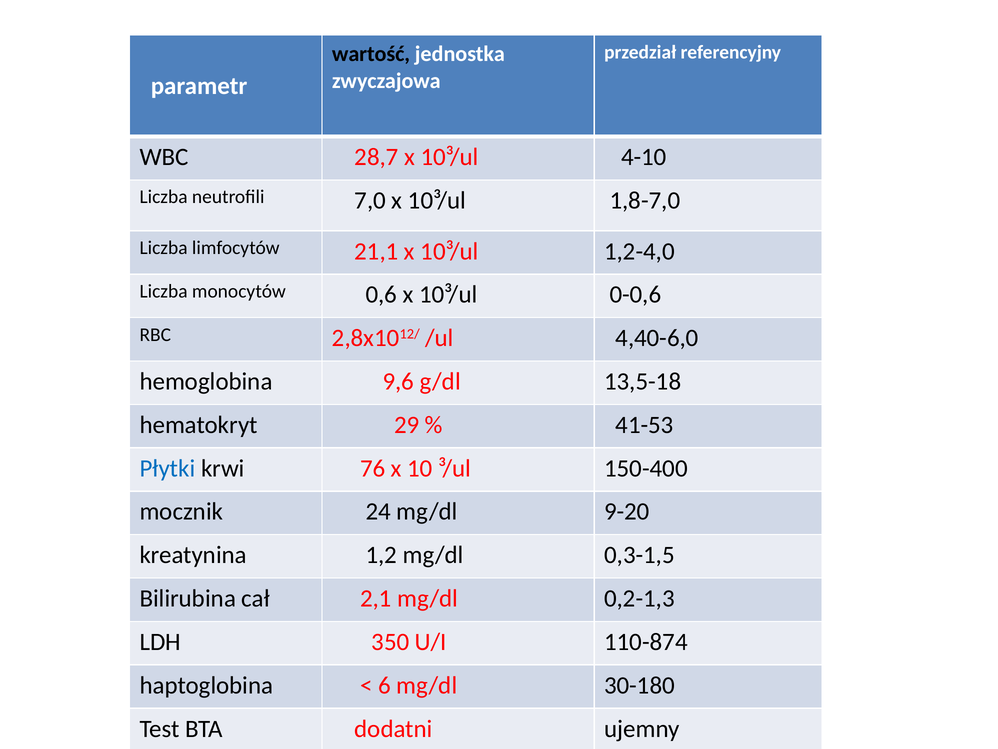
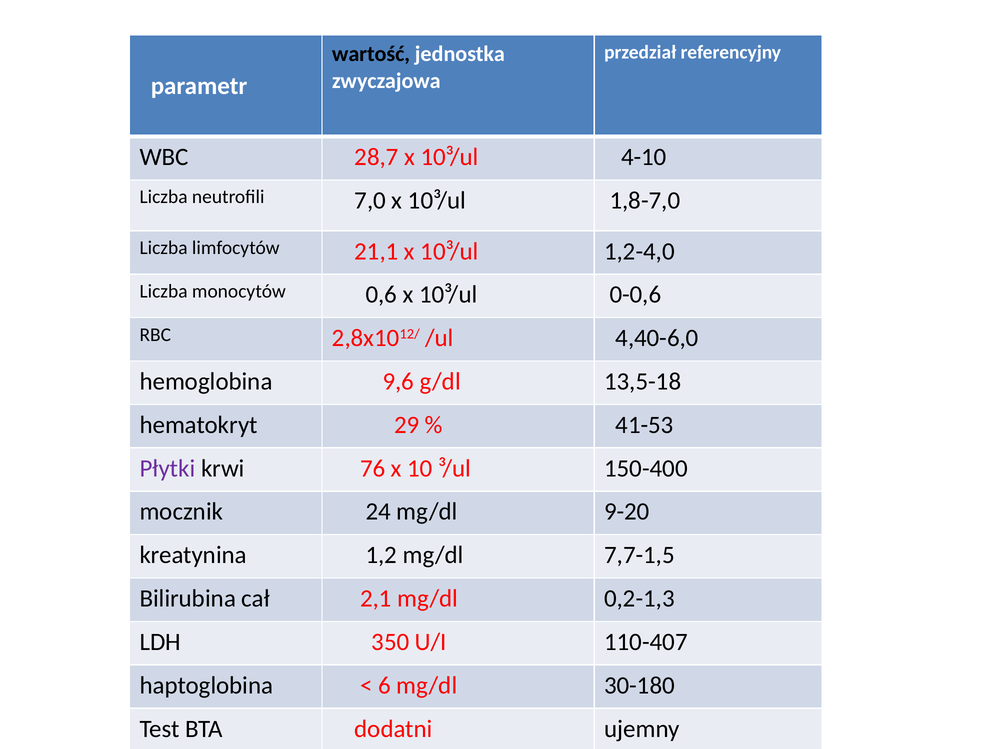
Płytki colour: blue -> purple (167, 468)
0,3-1,5: 0,3-1,5 -> 7,7-1,5 (639, 555)
110-874: 110-874 -> 110-407 (646, 642)
